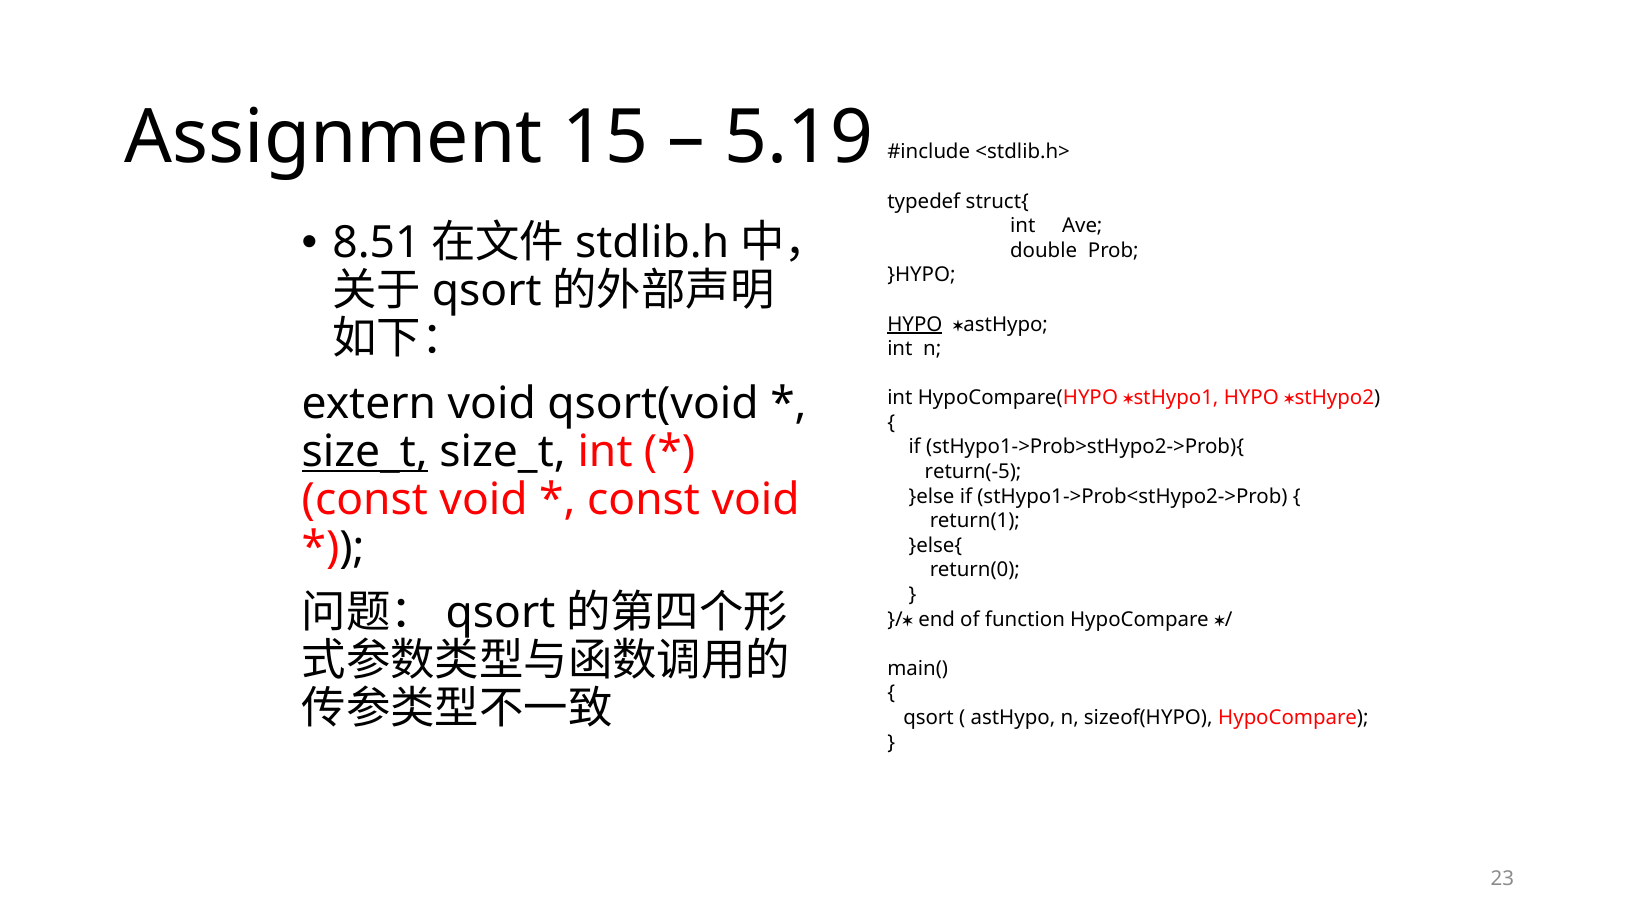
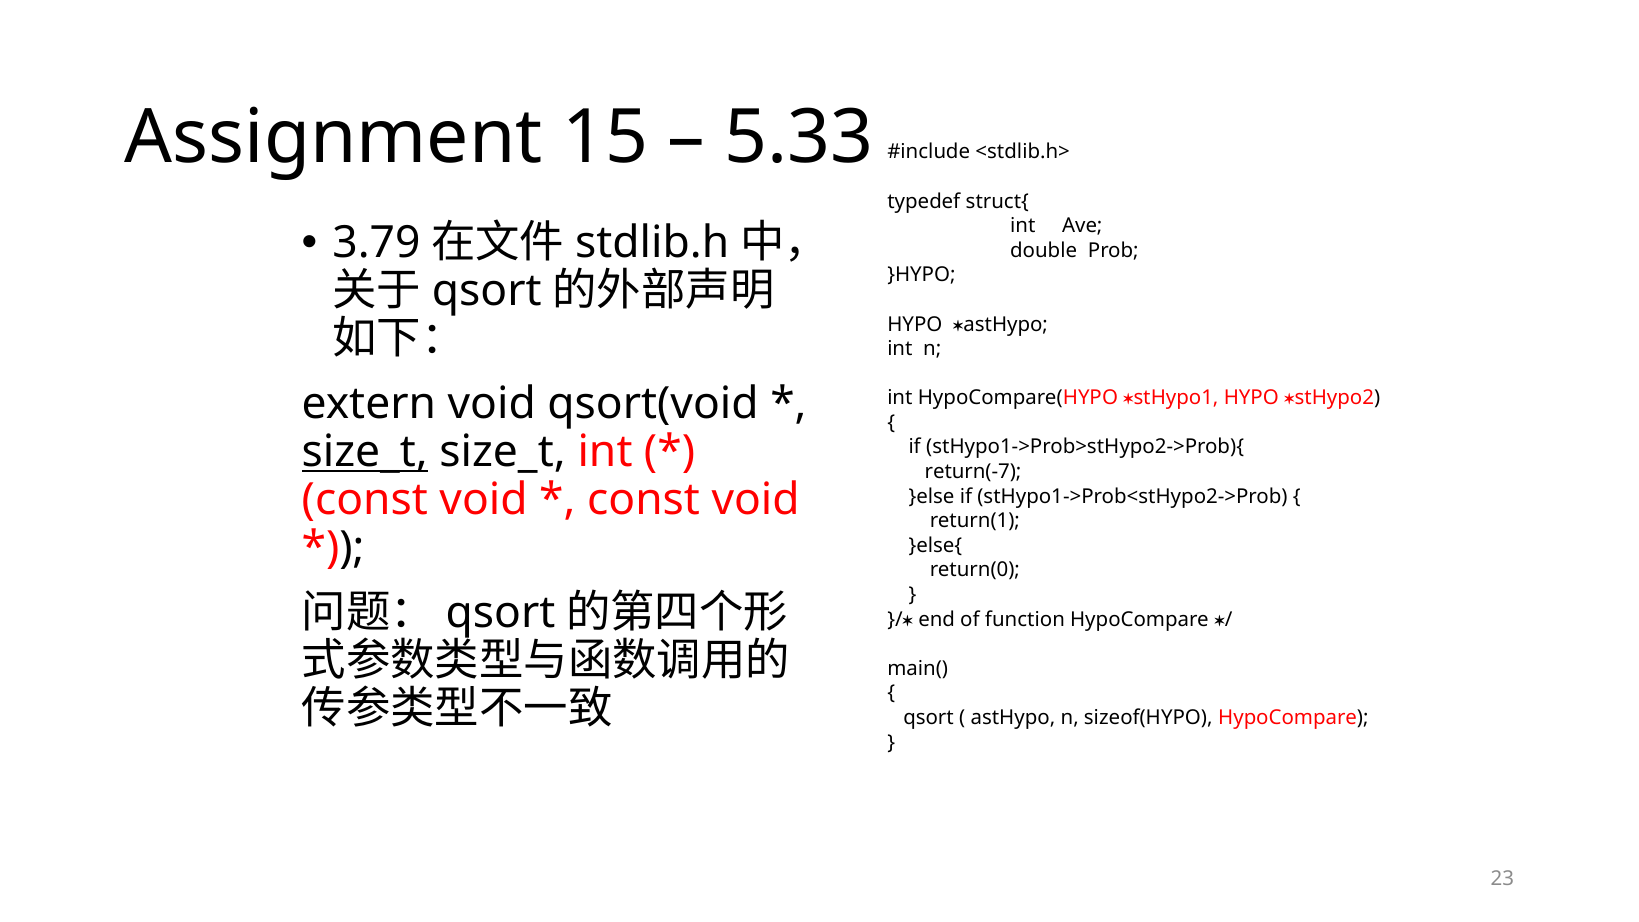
5.19: 5.19 -> 5.33 (799, 138)
8.51: 8.51 -> 3.79 (376, 243)
HYPO underline: present -> none (915, 324)
return(-5: return(-5 -> return(-7 (973, 472)
